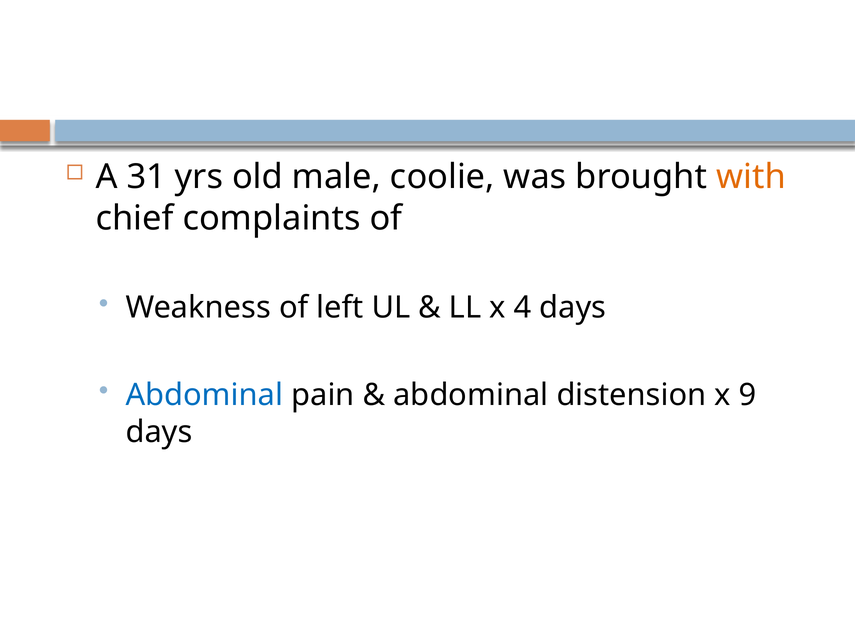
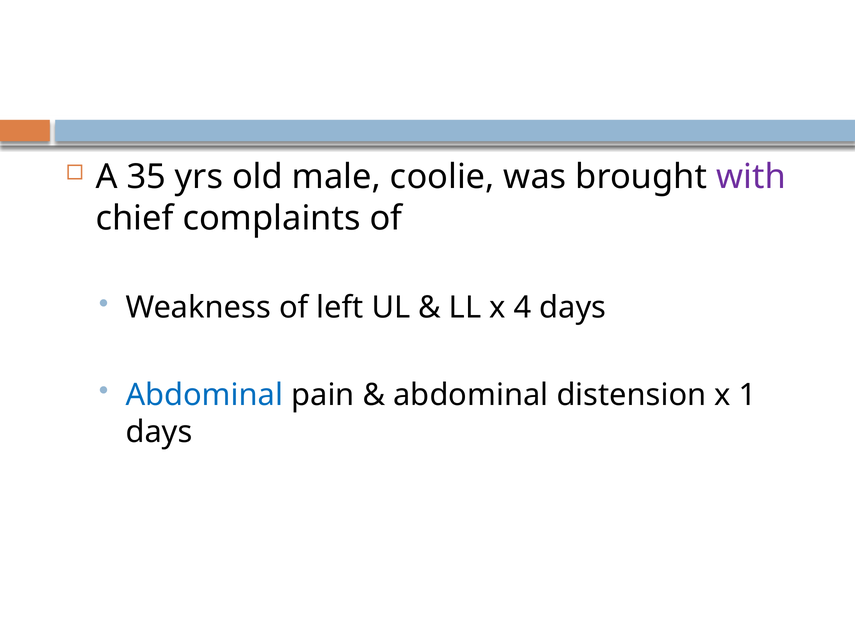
31: 31 -> 35 (146, 177)
with colour: orange -> purple (751, 177)
9: 9 -> 1 (748, 394)
